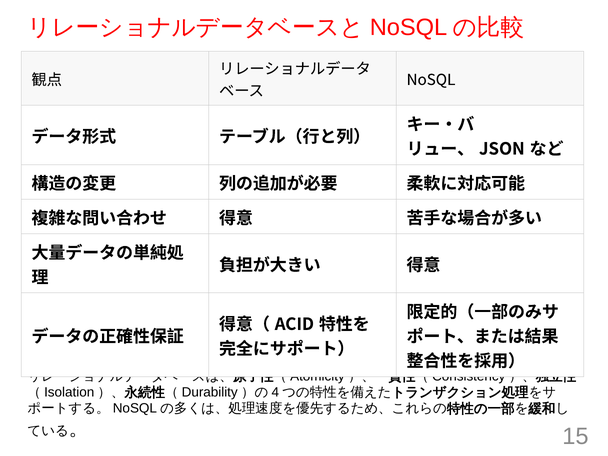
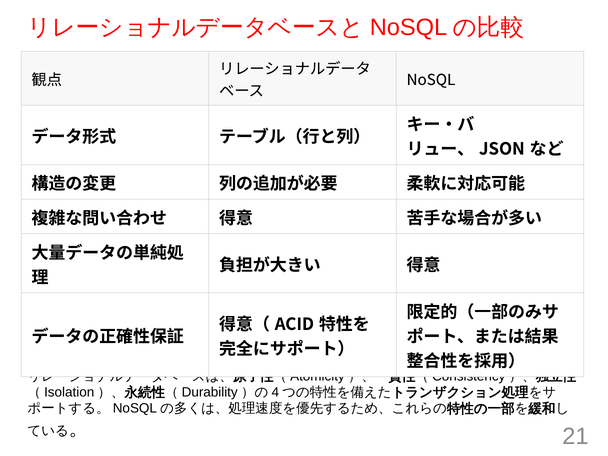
15: 15 -> 21 (575, 436)
